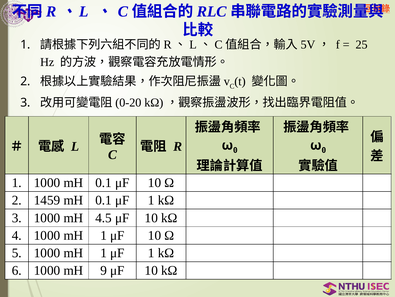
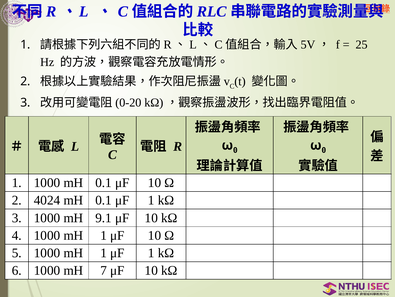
1459: 1459 -> 4024 (47, 200)
4.5: 4.5 -> 9.1 (104, 217)
9: 9 -> 7 (104, 270)
